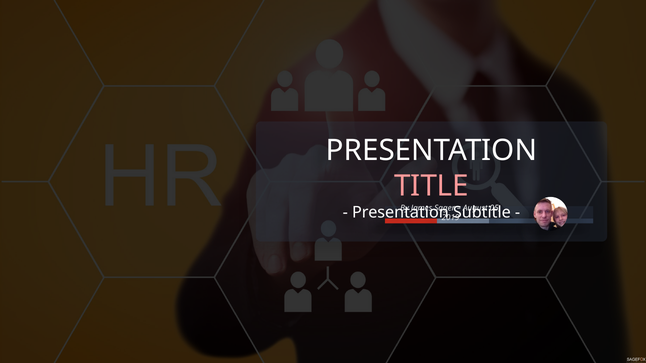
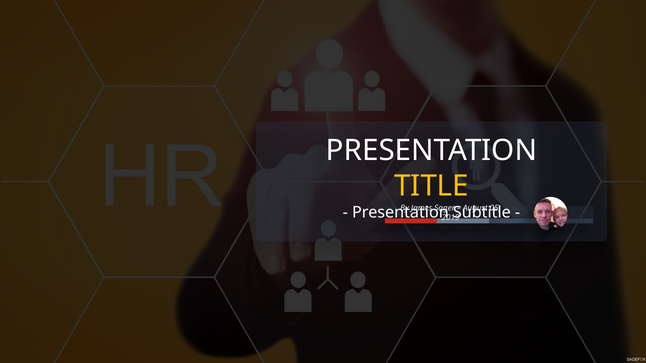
TITLE colour: pink -> yellow (431, 186)
